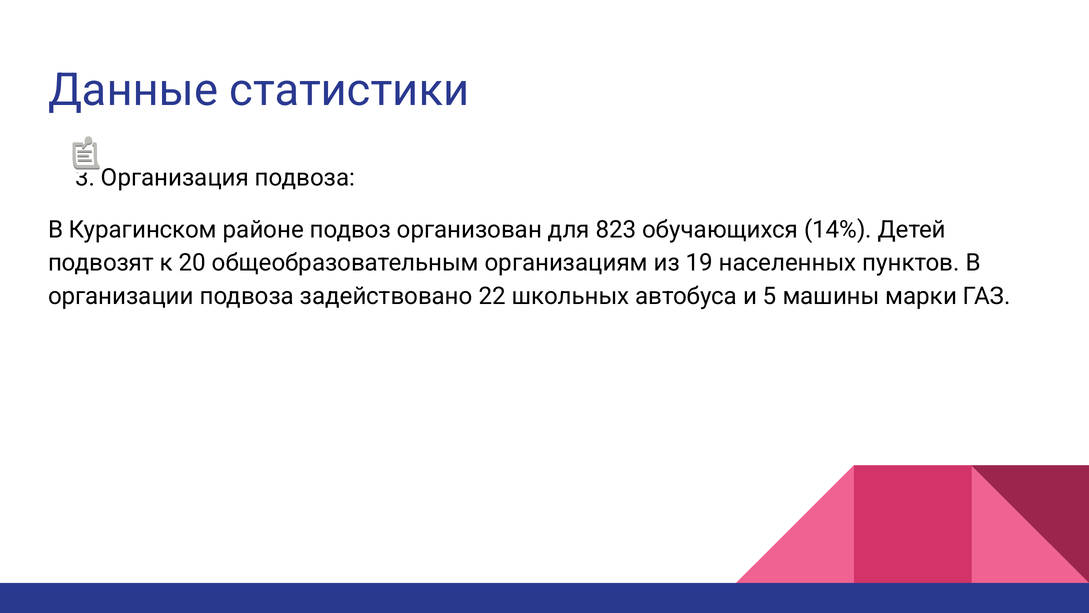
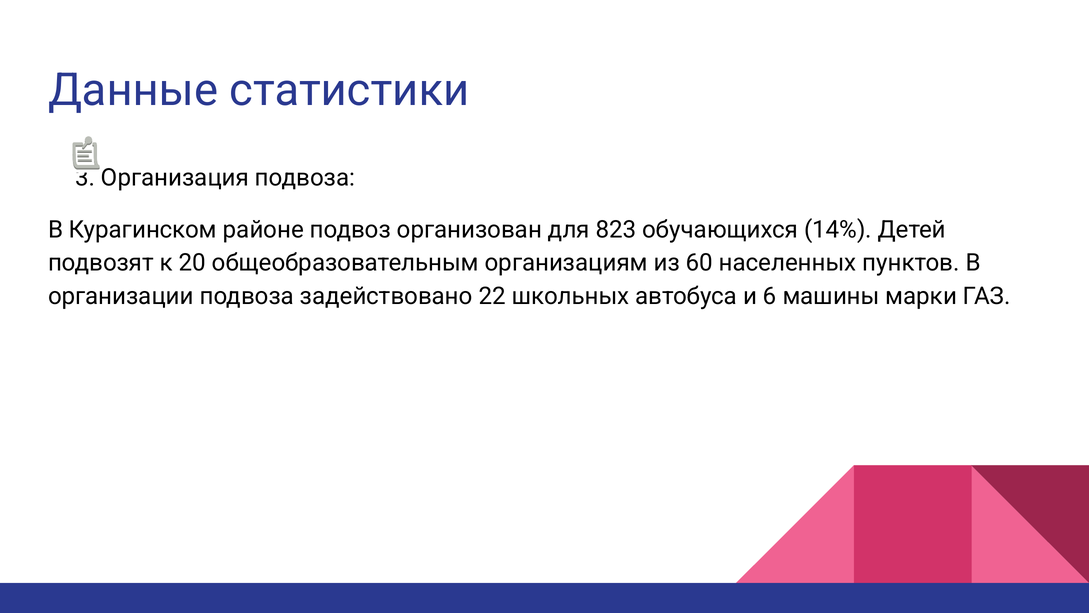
19: 19 -> 60 (699, 263)
5: 5 -> 6 (770, 296)
